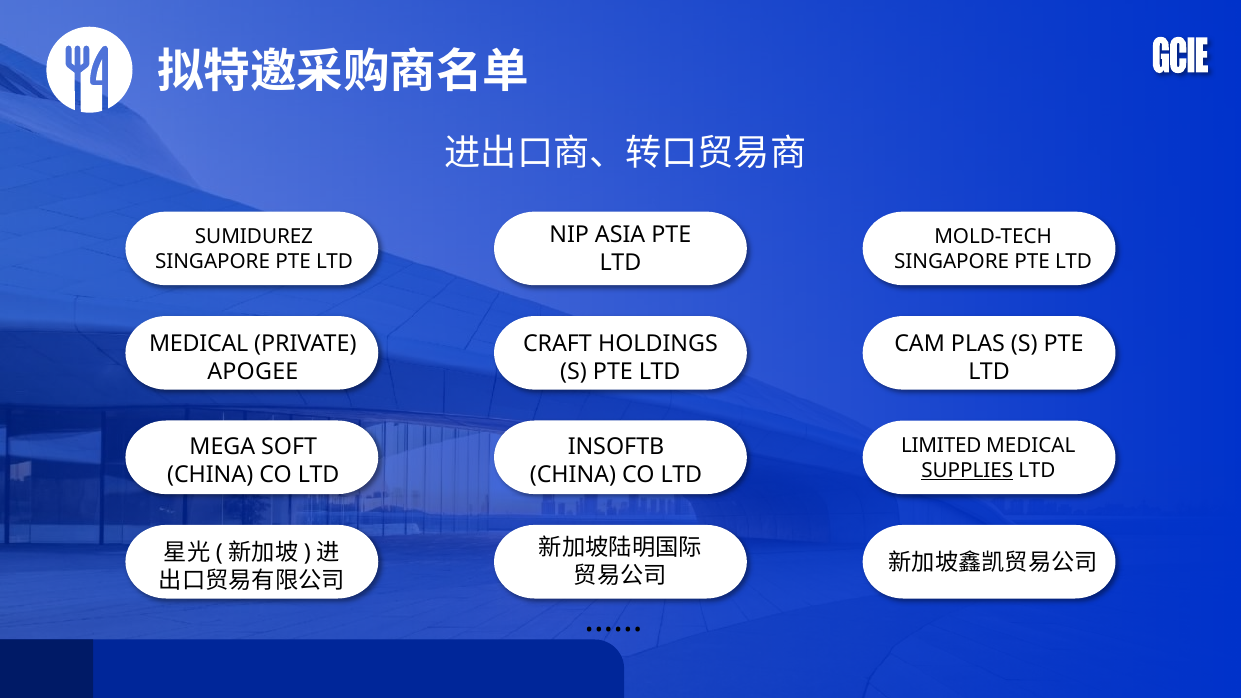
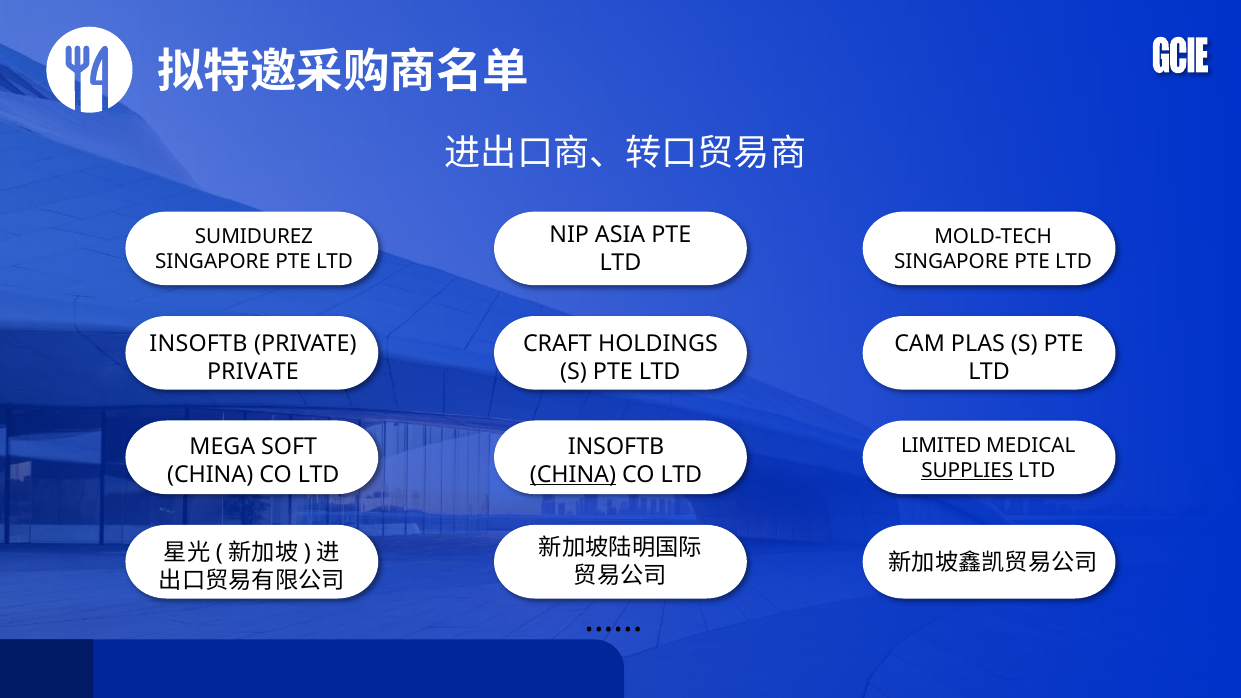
MEDICAL: MEDICAL -> INSOFTB (198, 344)
APOGEE: APOGEE -> PRIVATE (253, 372)
CHINA underline: none -> present (573, 475)
